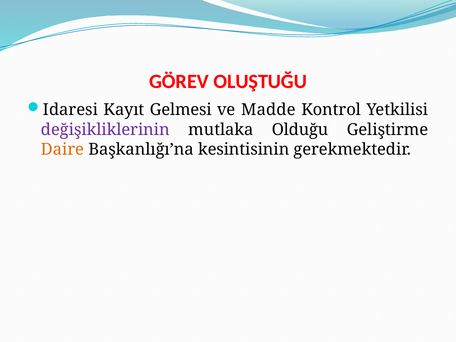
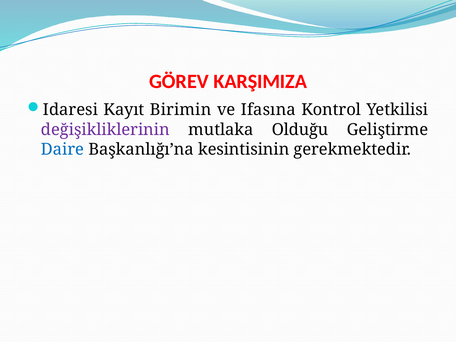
OLUŞTUĞU: OLUŞTUĞU -> KARŞIMIZA (260, 81)
Gelmesi: Gelmesi -> Birimin (181, 110)
Madde: Madde -> Ifasına (268, 110)
Daire colour: orange -> blue (63, 149)
